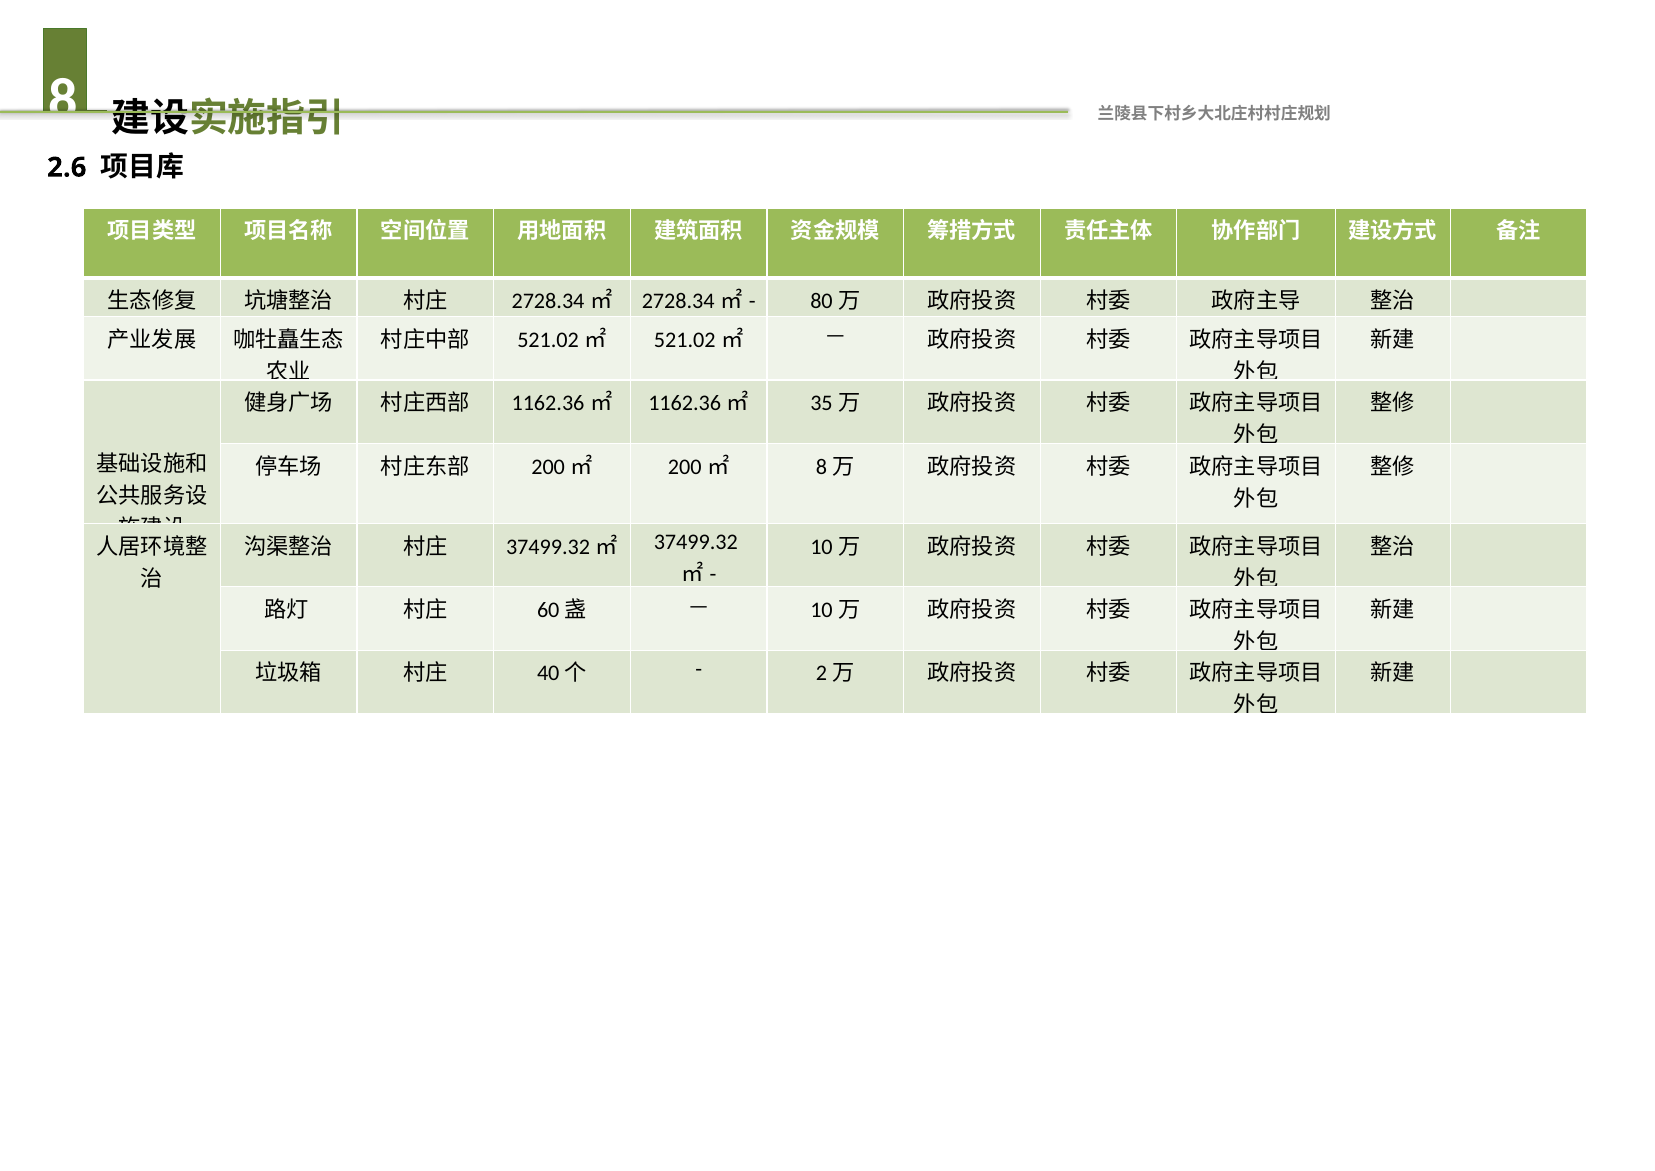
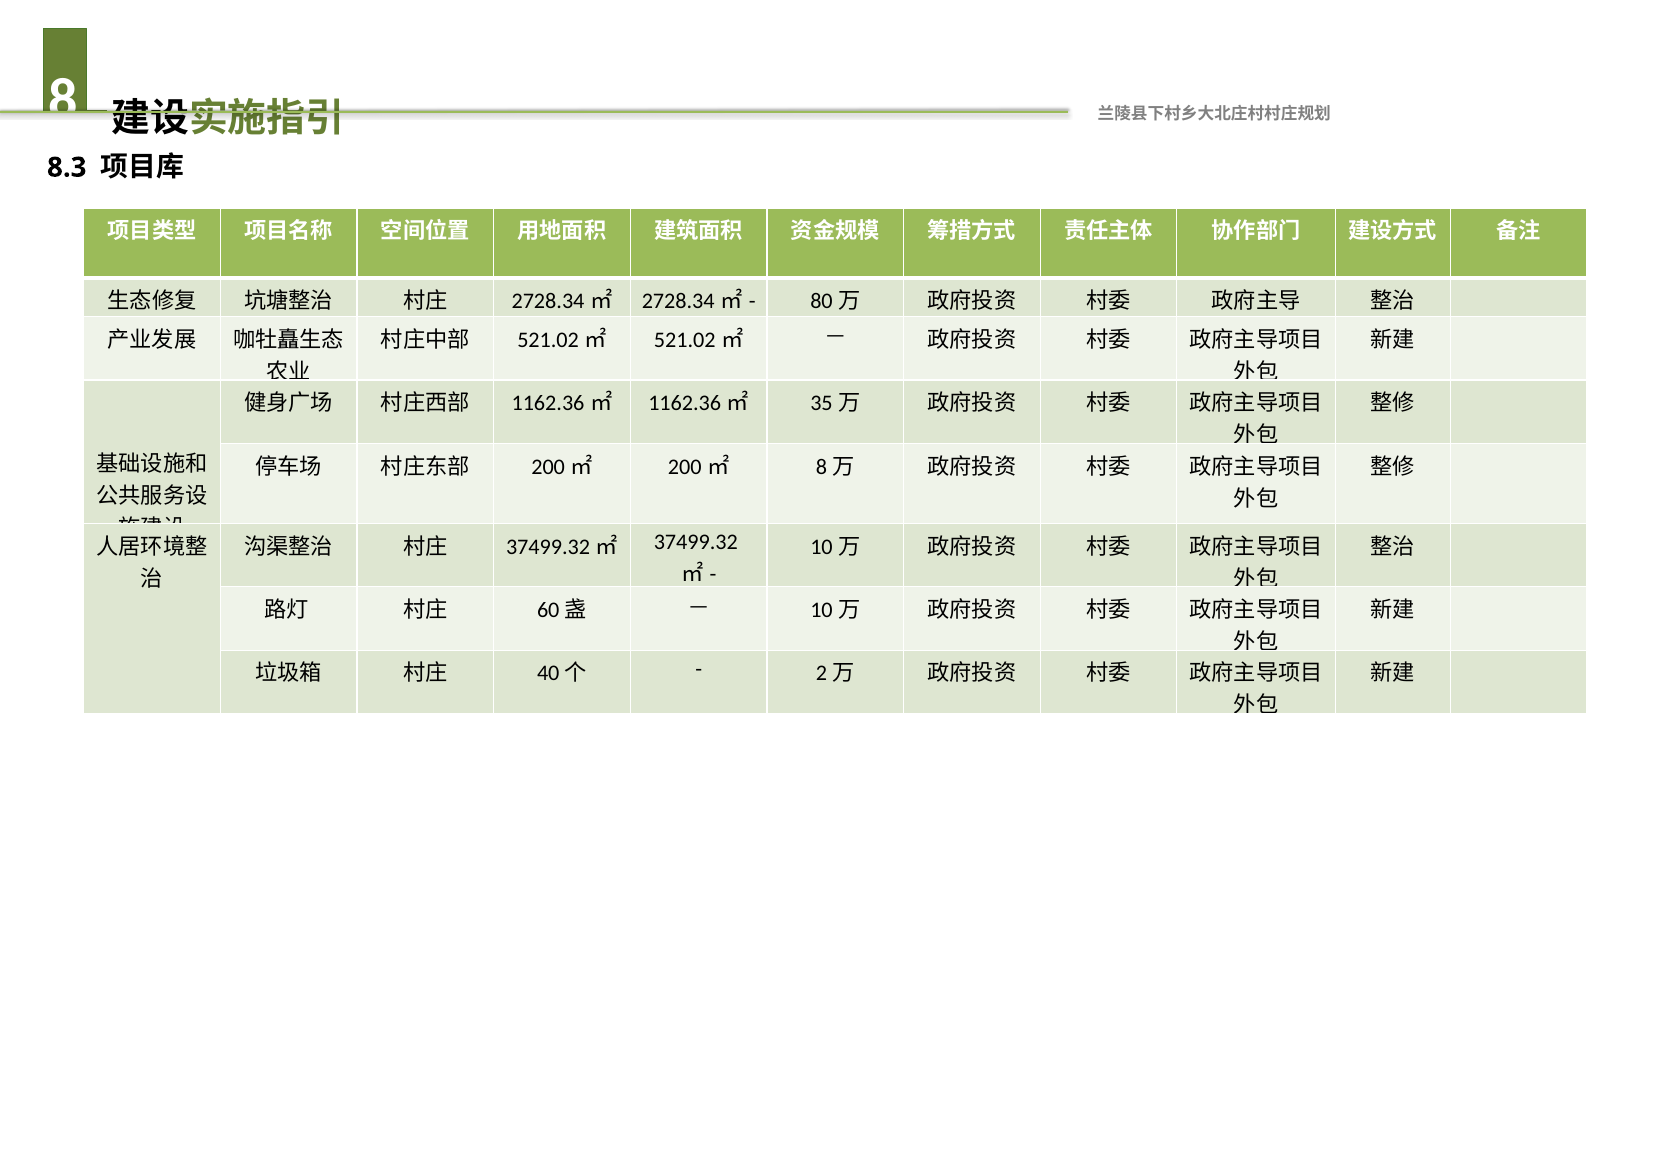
2.6: 2.6 -> 8.3 (67, 167)
